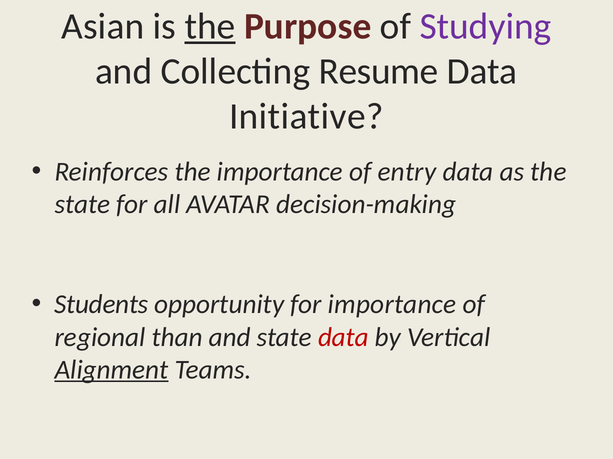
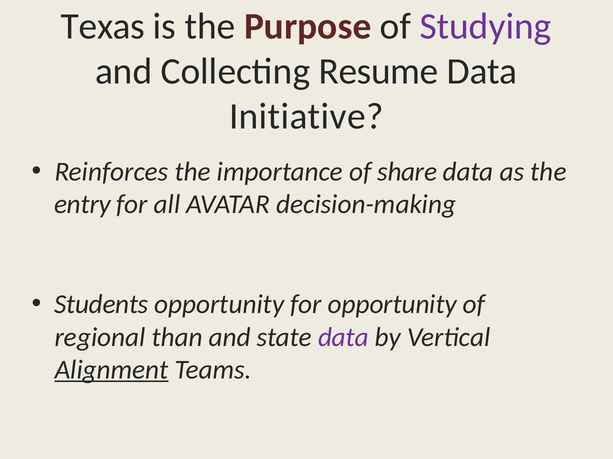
Asian: Asian -> Texas (103, 27)
the underline: present -> none (210, 27)
entry: entry -> share (407, 172)
state: state -> entry (83, 205)
for importance: importance -> opportunity (392, 305)
data colour: red -> purple (343, 338)
